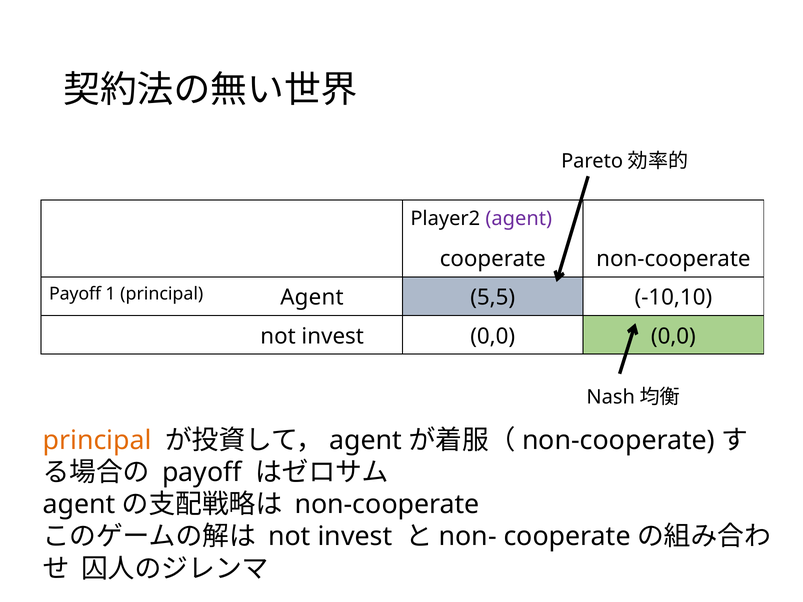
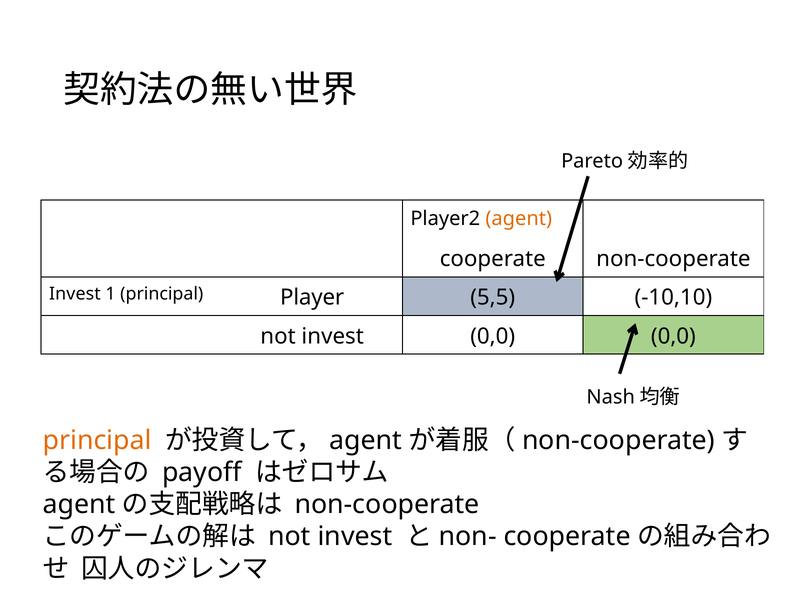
agent colour: purple -> orange (519, 219)
Payoff: Payoff -> Invest (75, 294)
principal Agent: Agent -> Player (312, 298)
